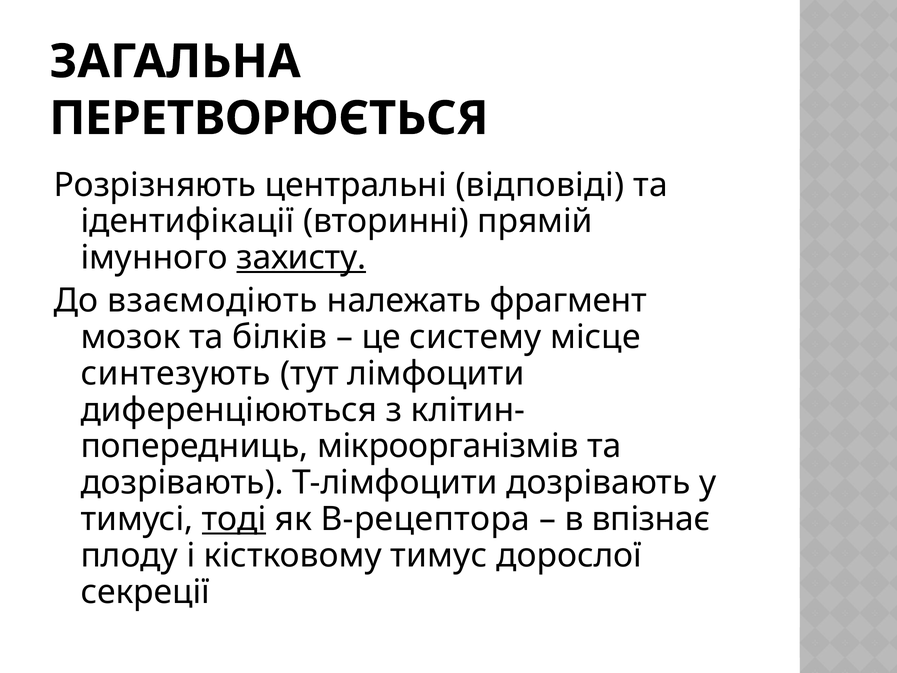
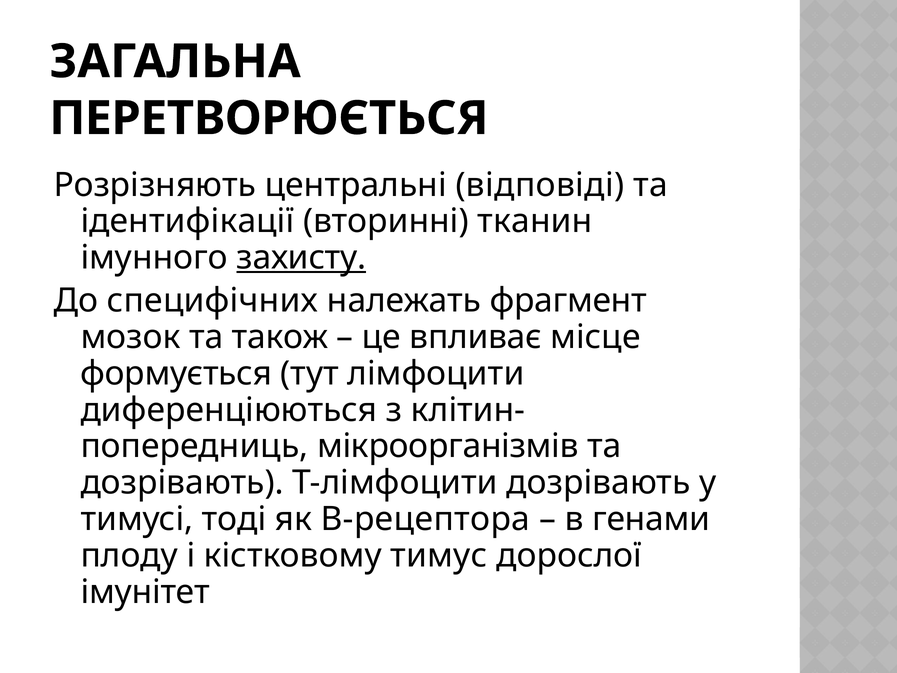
прямій: прямій -> тканин (535, 221)
взаємодіють: взаємодіють -> специфічних (212, 301)
білків: білків -> також (280, 337)
систему: систему -> впливає (476, 337)
синтезують: синтезують -> формується (176, 373)
тоді underline: present -> none (234, 519)
впізнає: впізнає -> генами (651, 519)
секреції: секреції -> імунітет (145, 592)
